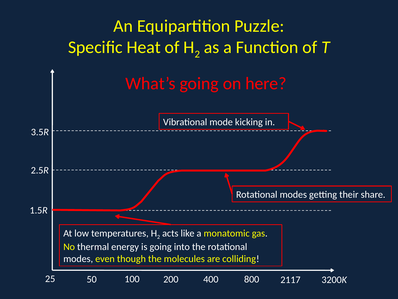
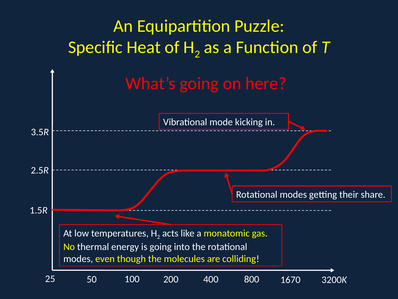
2117: 2117 -> 1670 (290, 279)
